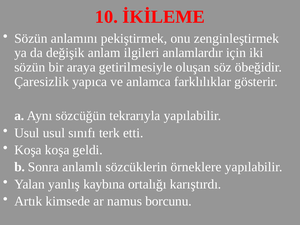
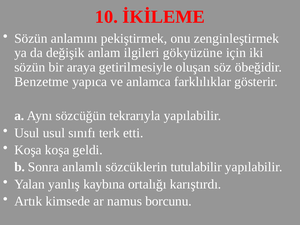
anlamlardır: anlamlardır -> gökyüzüne (193, 53)
Çaresizlik: Çaresizlik -> Benzetme (42, 82)
örneklere: örneklere -> tutulabilir (196, 167)
